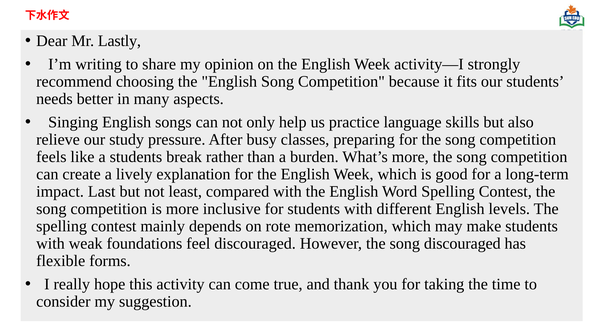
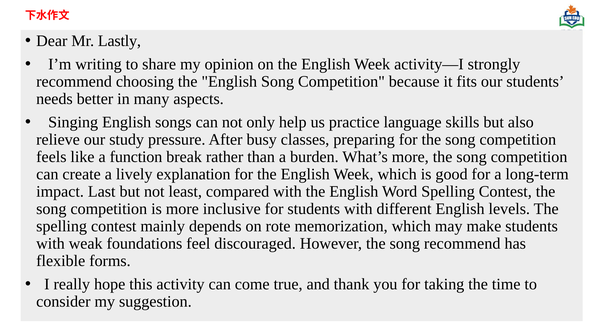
a students: students -> function (136, 157)
song discouraged: discouraged -> recommend (462, 243)
